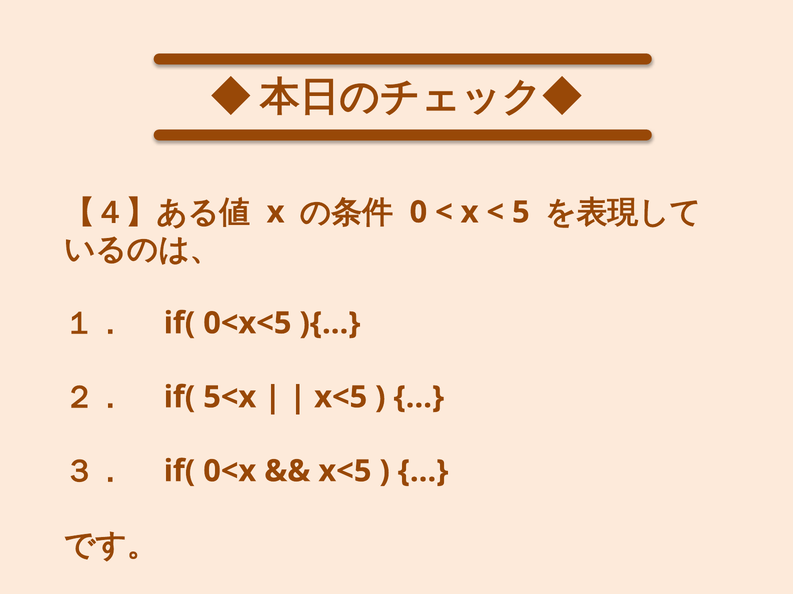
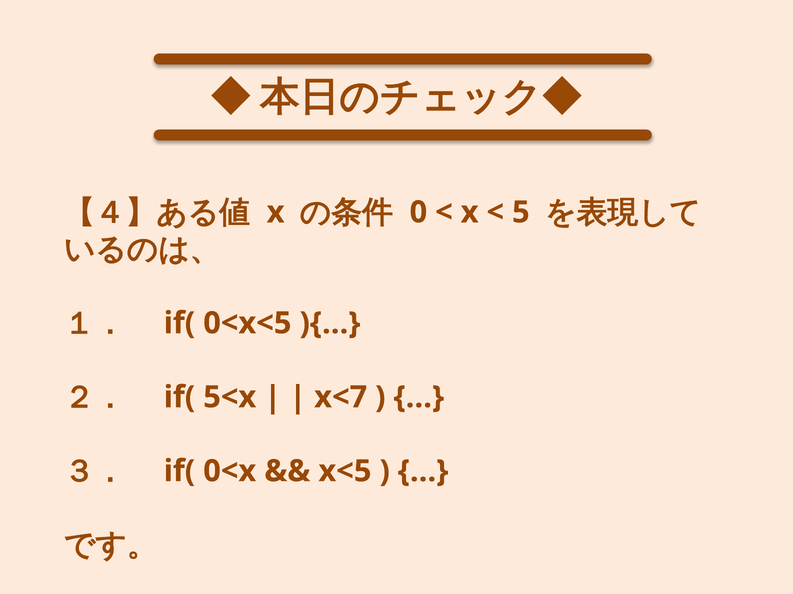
x<5: x<5 -> x<7 (341, 398)
